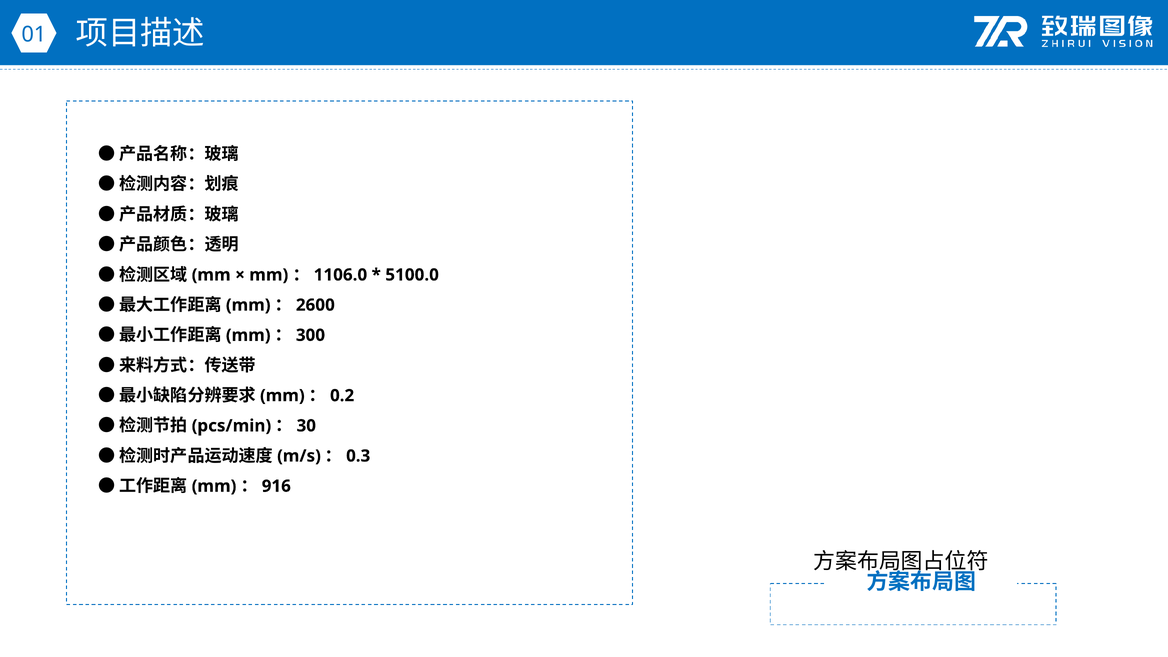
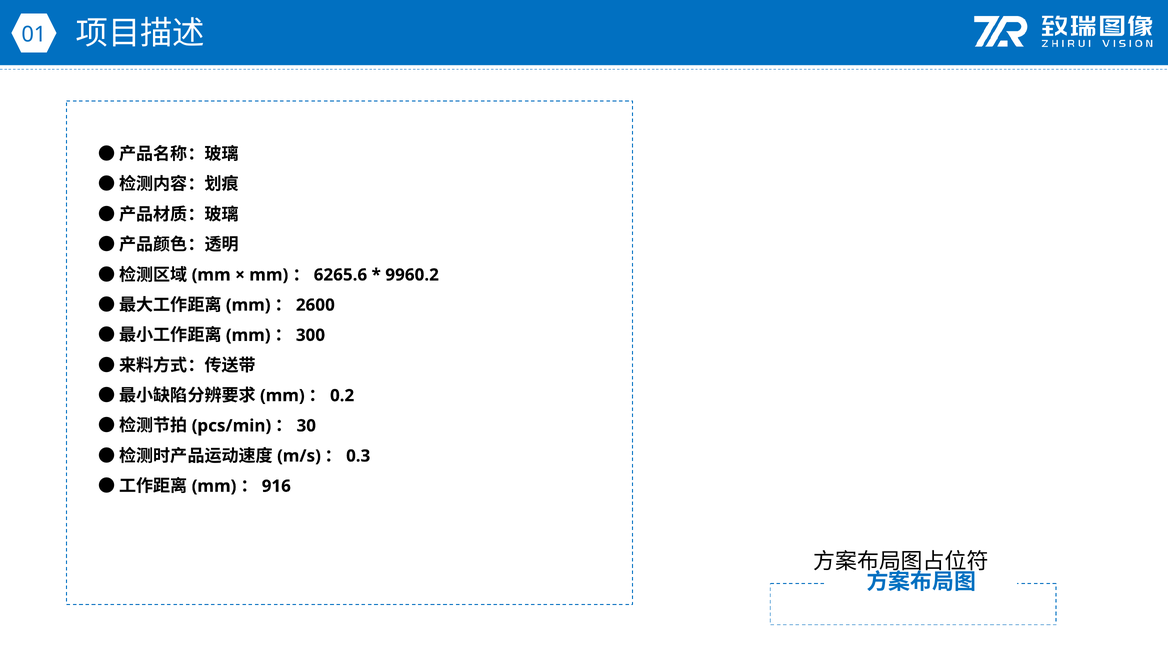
1106.0: 1106.0 -> 6265.6 (340, 275)
5100.0: 5100.0 -> 9960.2 (412, 275)
